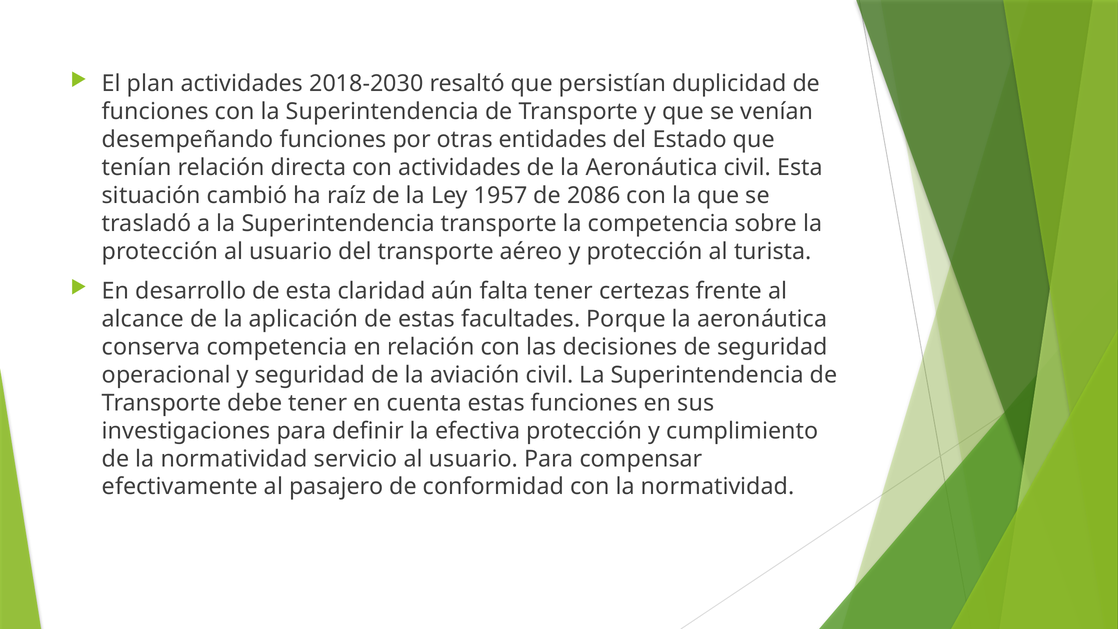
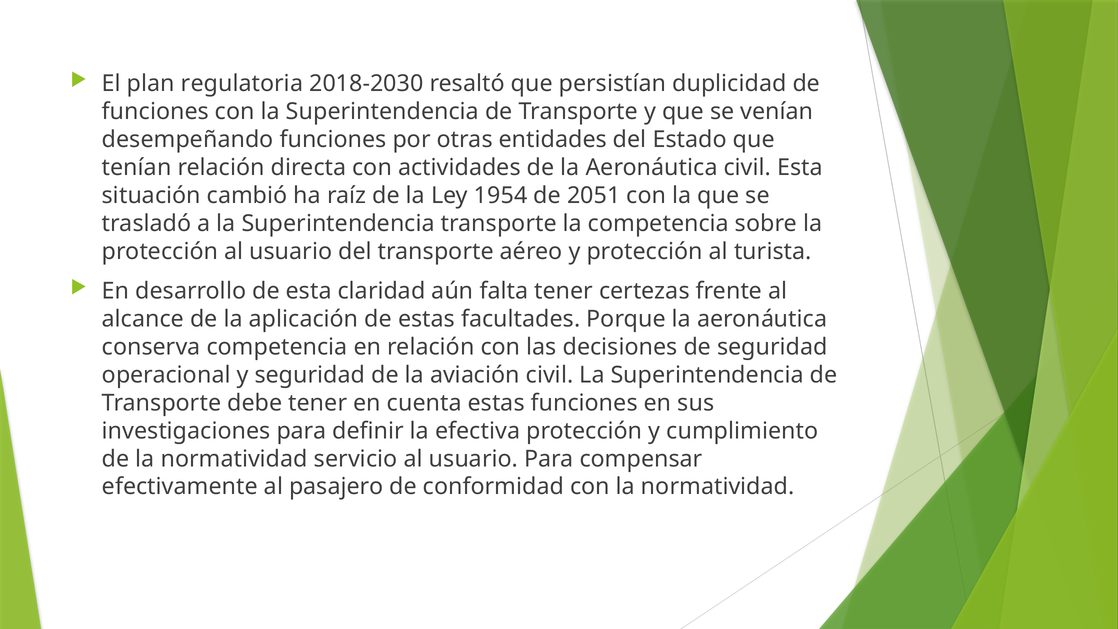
plan actividades: actividades -> regulatoria (242, 84)
1957: 1957 -> 1954 (501, 195)
2086: 2086 -> 2051 (594, 195)
